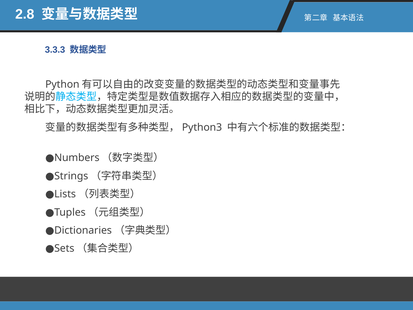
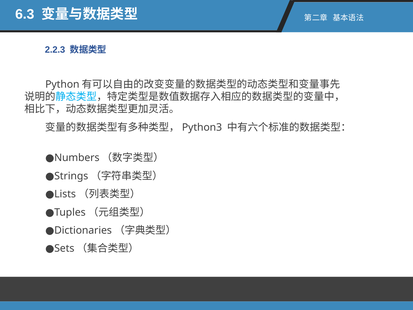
2.8: 2.8 -> 6.3 (25, 14)
3.3.3: 3.3.3 -> 2.2.3 (55, 50)
